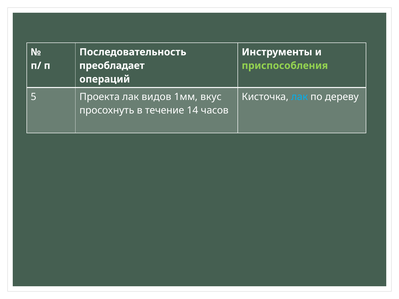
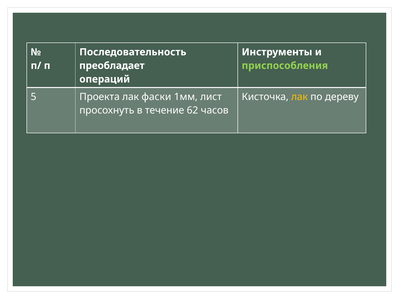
видов: видов -> фаски (156, 97)
вкус: вкус -> лист (211, 97)
лак colour: light blue -> yellow (299, 97)
14: 14 -> 62 (192, 110)
